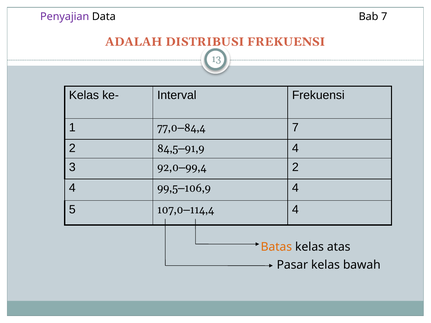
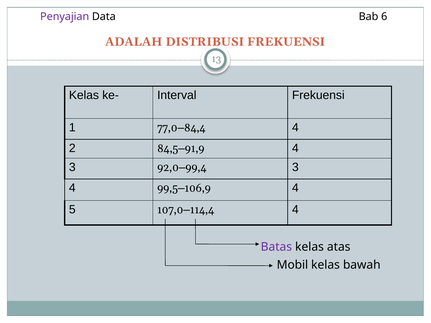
Bab 7: 7 -> 6 (384, 17)
7: 7 -> 4 (295, 128)
2: 2 -> 3 (295, 167)
Batas colour: orange -> purple (276, 247)
Pasar: Pasar -> Mobil (292, 265)
